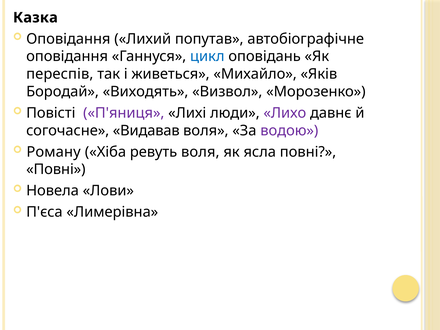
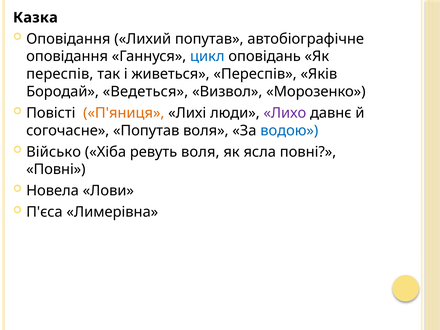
живеться Михайло: Михайло -> Переспів (255, 74)
Виходять: Виходять -> Ведеться (145, 92)
П'яниця colour: purple -> orange (124, 113)
согочасне Видавав: Видавав -> Попутав (146, 131)
водою colour: purple -> blue (289, 131)
Роману: Роману -> Військо (54, 152)
